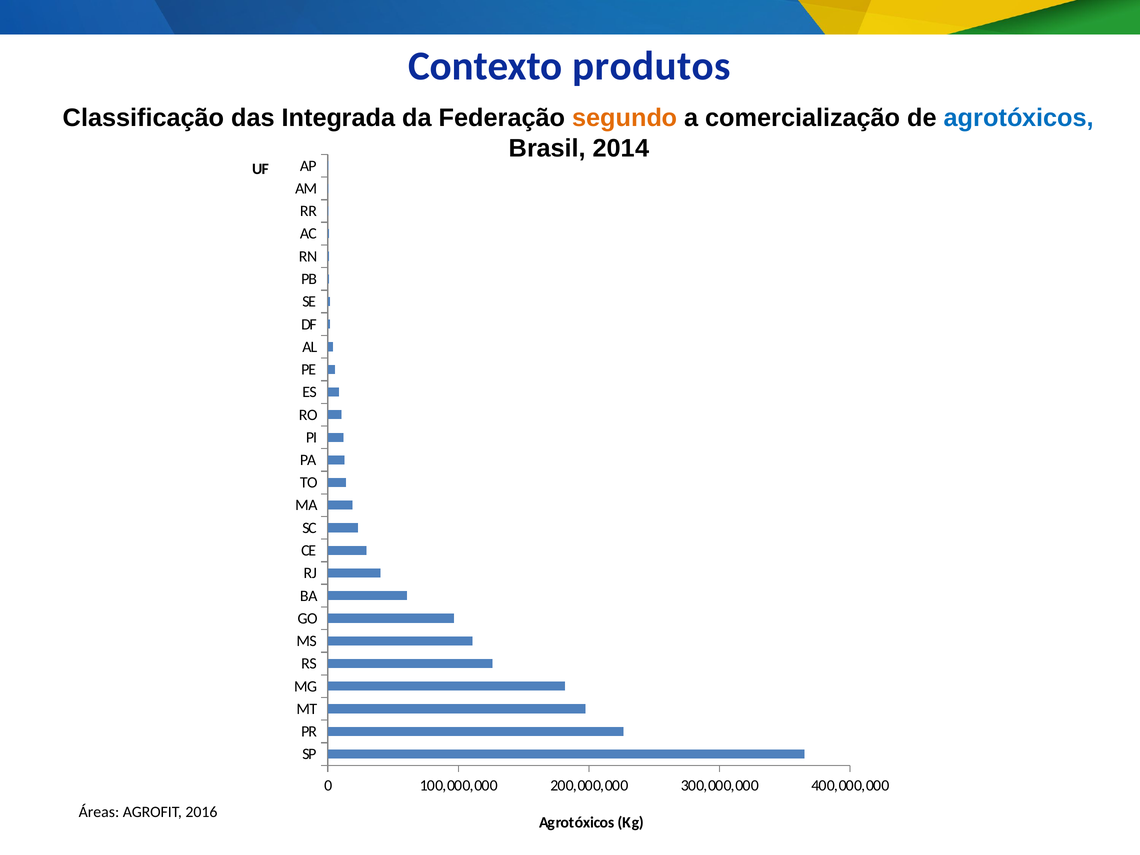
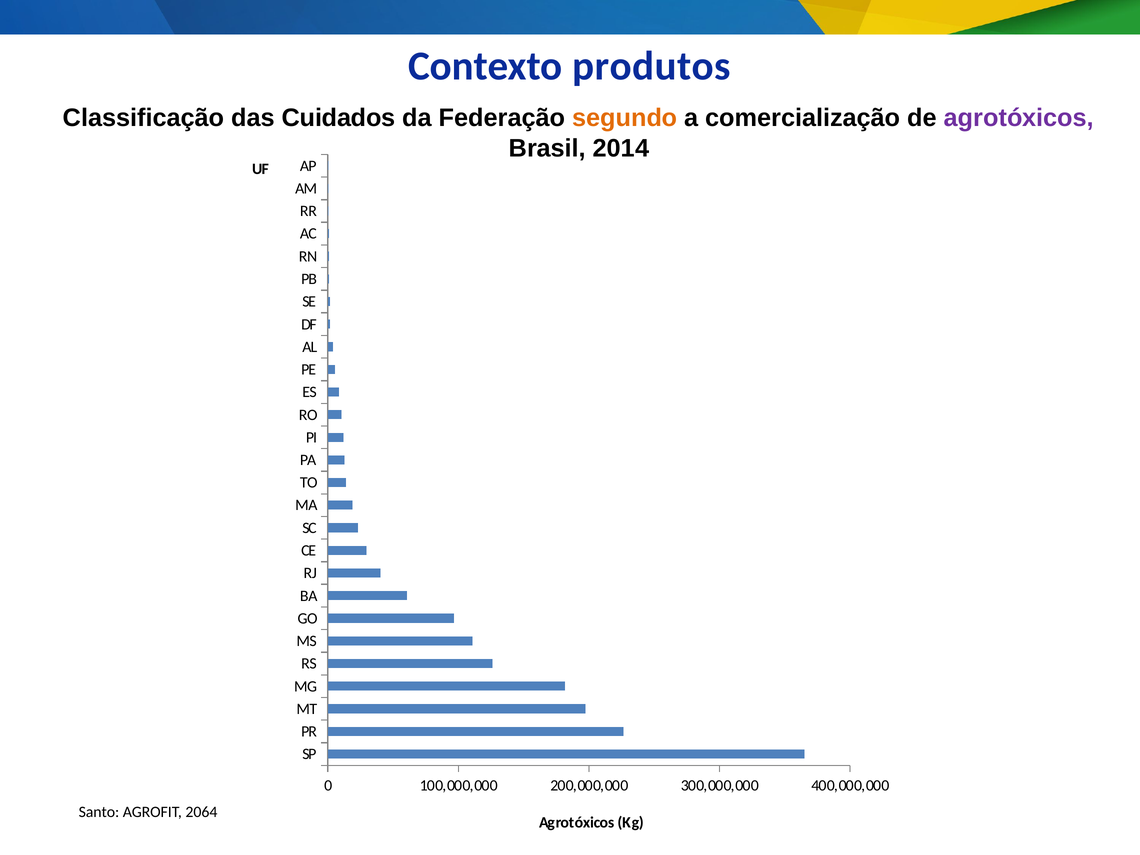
Integrada: Integrada -> Cuidados (339, 118)
agrotóxicos colour: blue -> purple (1019, 118)
Áreas: Áreas -> Santo (99, 812)
2016: 2016 -> 2064 (201, 812)
